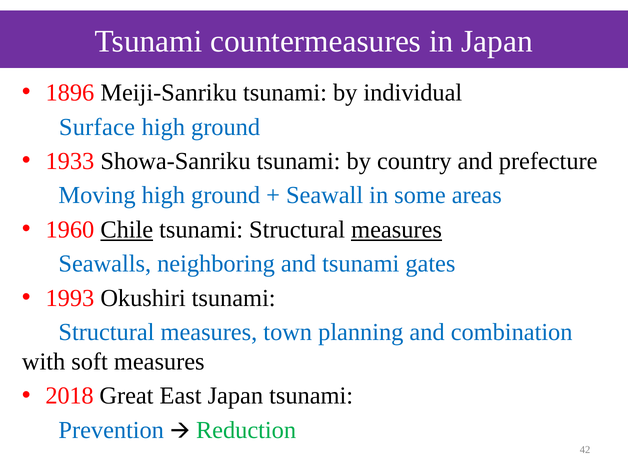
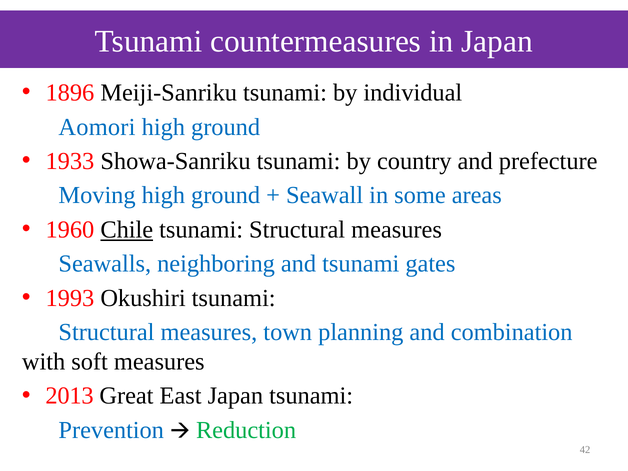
Surface: Surface -> Aomori (97, 127)
measures underline: present -> none (397, 230)
2018: 2018 -> 2013 (70, 396)
